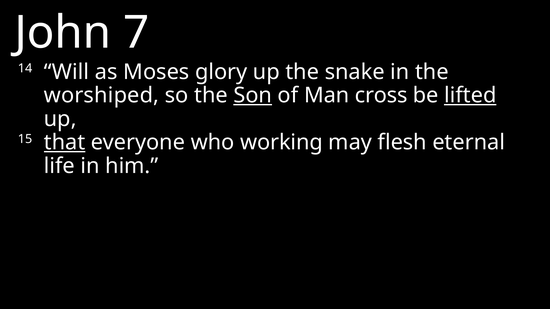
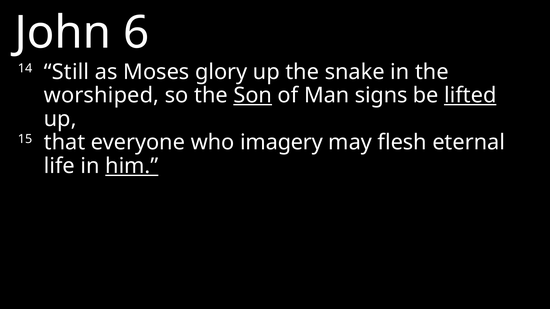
7: 7 -> 6 (136, 33)
Will: Will -> Still (67, 72)
cross: cross -> signs (381, 96)
that underline: present -> none (65, 143)
working: working -> imagery (281, 143)
him underline: none -> present (132, 166)
